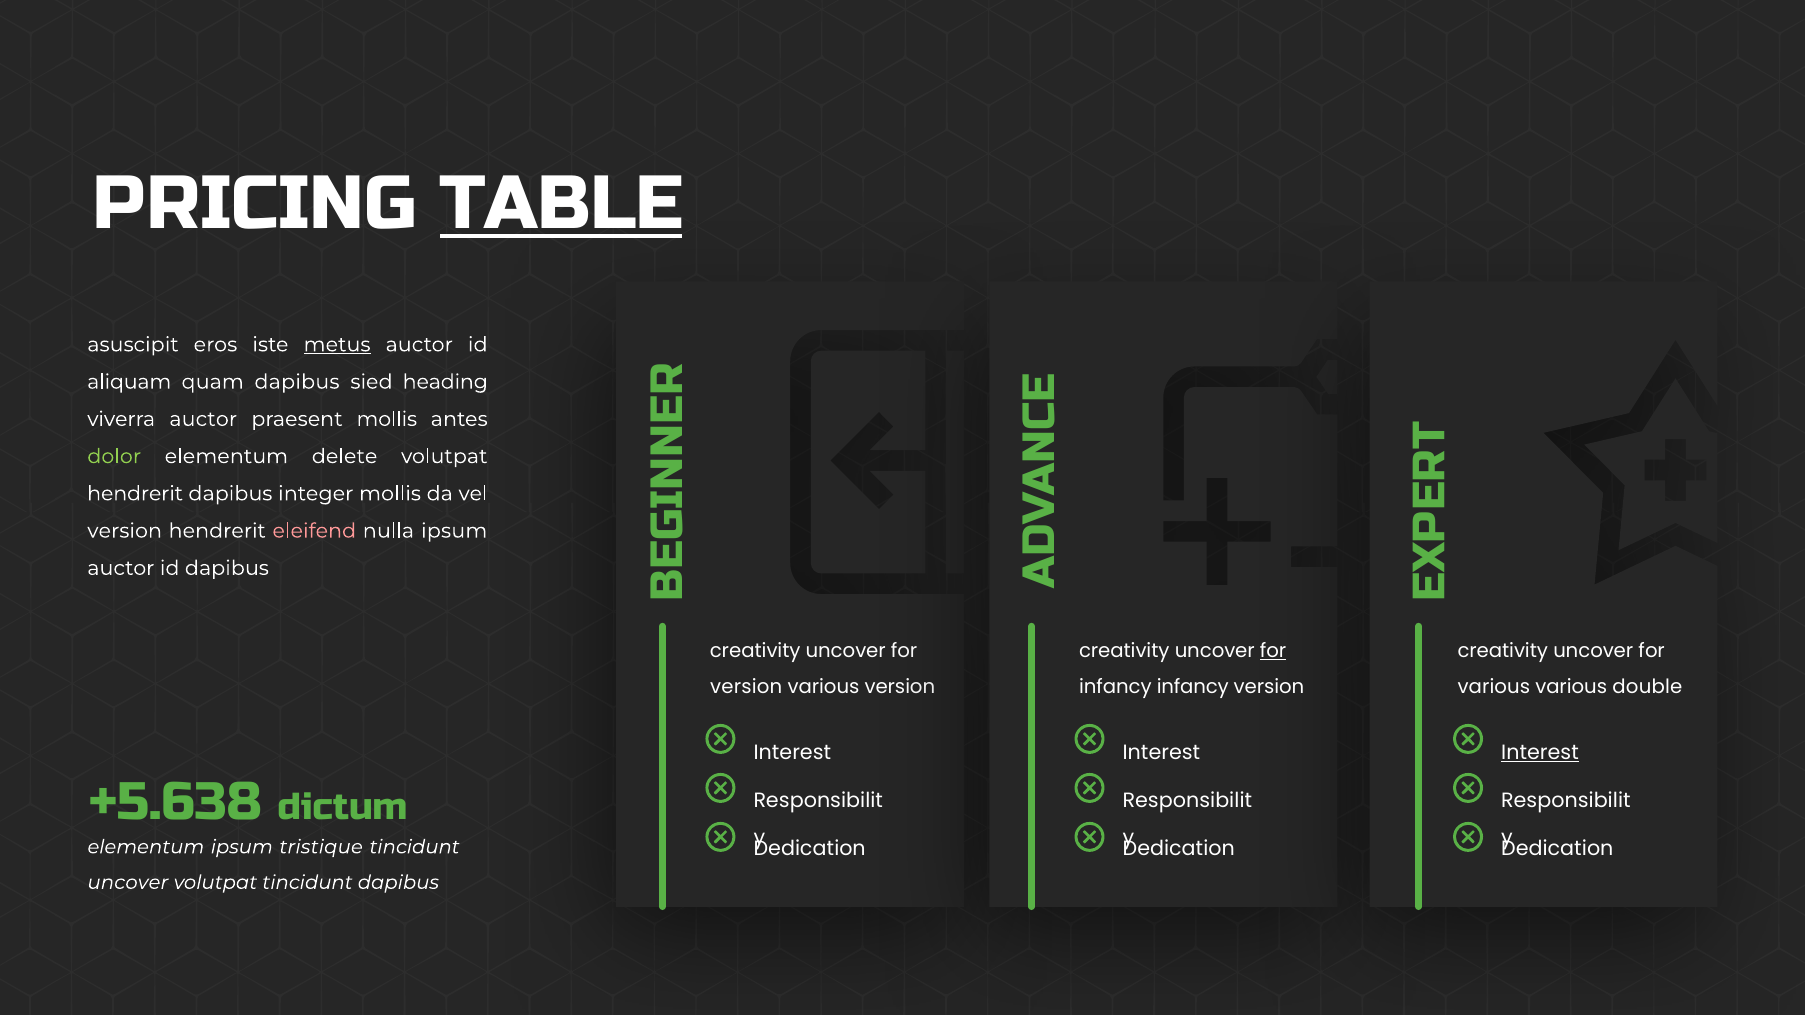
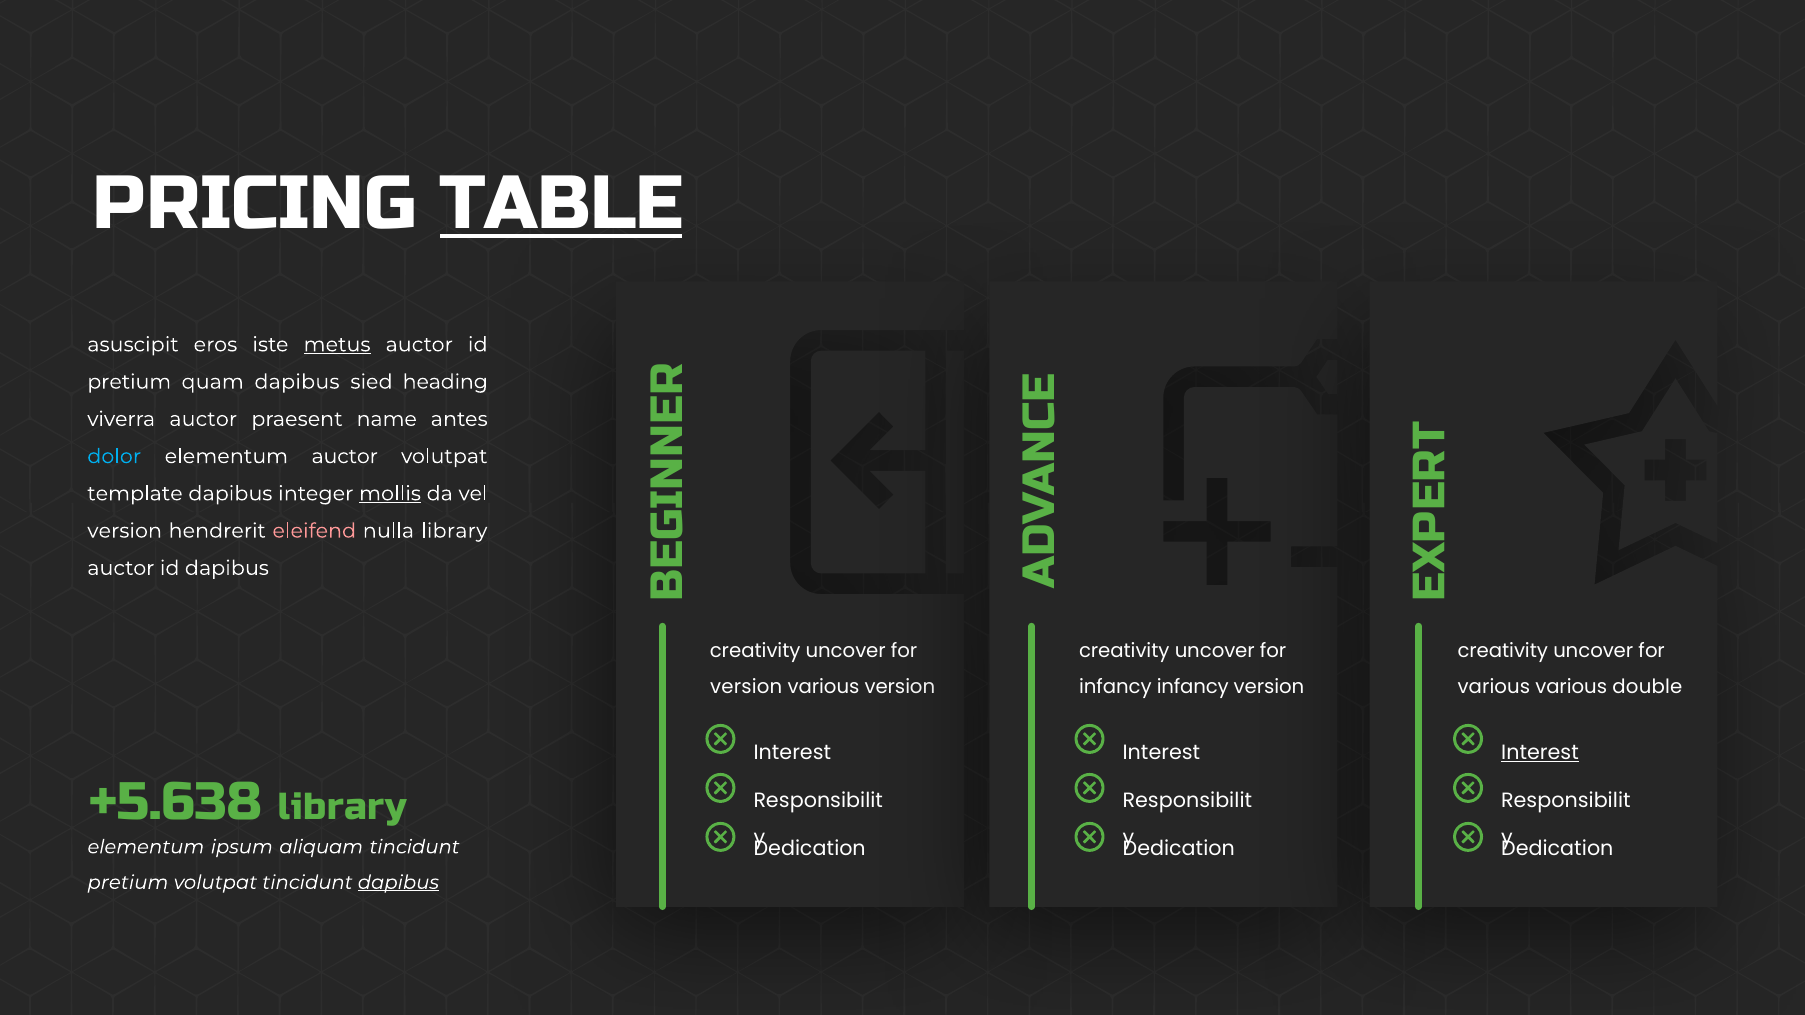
aliquam: aliquam -> pretium (129, 382)
praesent mollis: mollis -> name (387, 419)
dolor colour: light green -> light blue (114, 456)
elementum delete: delete -> auctor (345, 456)
hendrerit: hendrerit -> template (135, 494)
mollis underline: none -> present (390, 494)
nulla ipsum: ipsum -> library (454, 531)
for underline: present -> none (1273, 651)
+5.638 dictum: dictum -> library (342, 807)
tristique: tristique -> aliquam (321, 847)
uncover: uncover -> pretium (128, 883)
dapibus underline: none -> present (398, 883)
